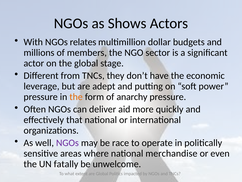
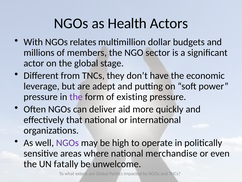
Shows: Shows -> Health (127, 23)
the colour: orange -> purple (76, 97)
anarchy: anarchy -> existing (132, 97)
race: race -> high (121, 143)
